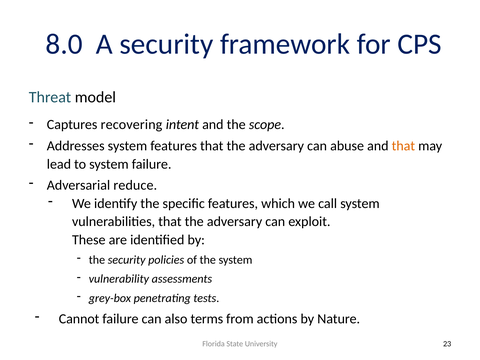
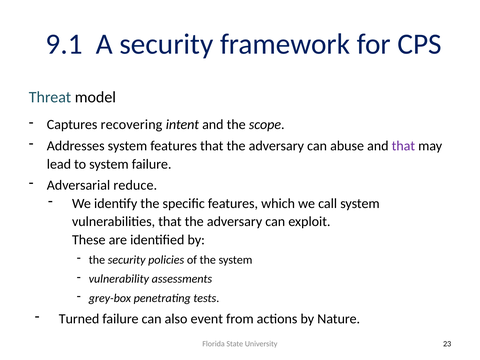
8.0: 8.0 -> 9.1 (64, 44)
that colour: orange -> purple (403, 146)
Cannot: Cannot -> Turned (79, 319)
terms: terms -> event (207, 319)
